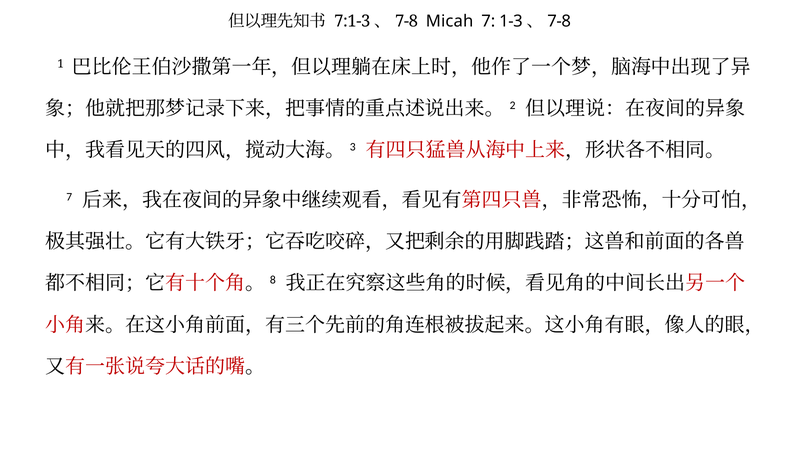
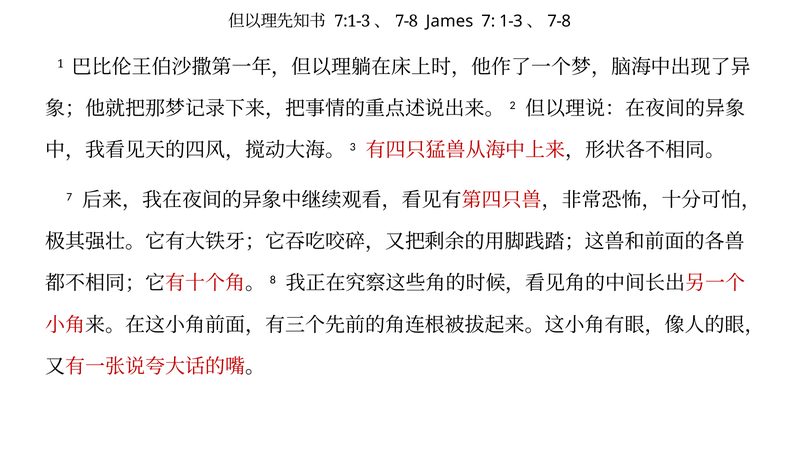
Micah: Micah -> James (450, 21)
